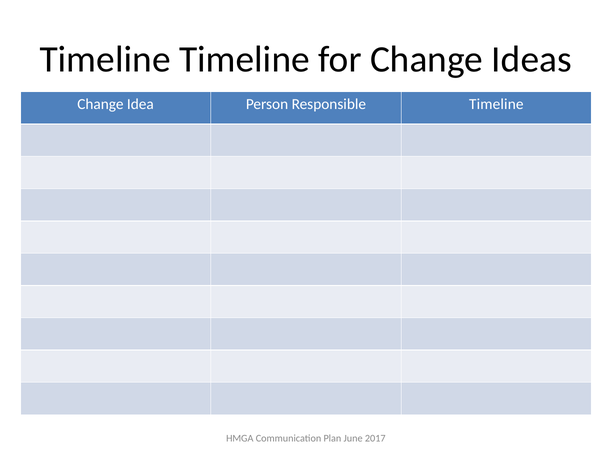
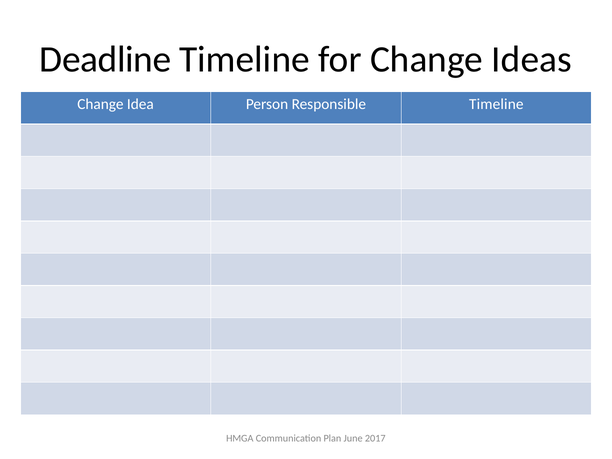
Timeline: Timeline -> Deadline (105, 59)
